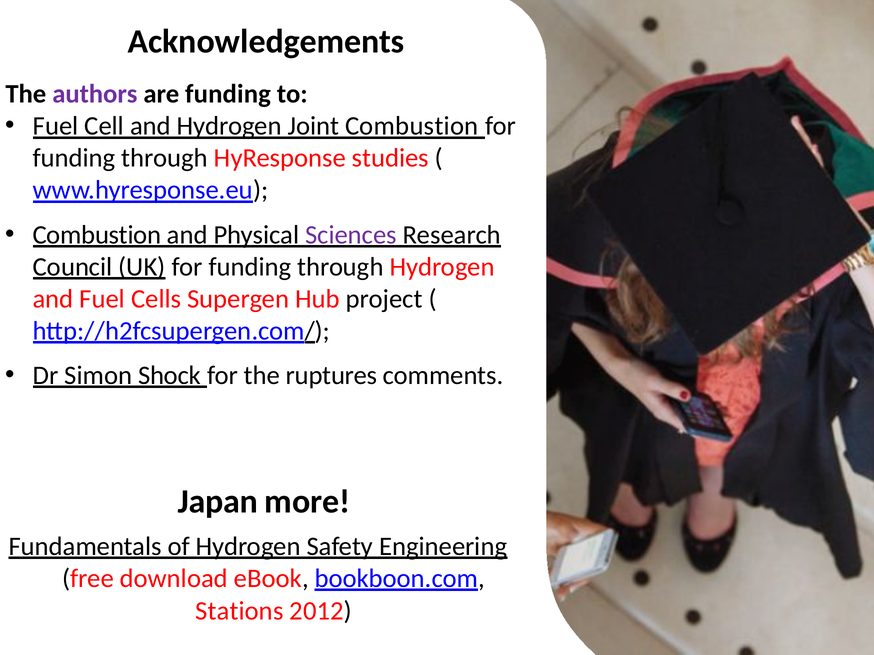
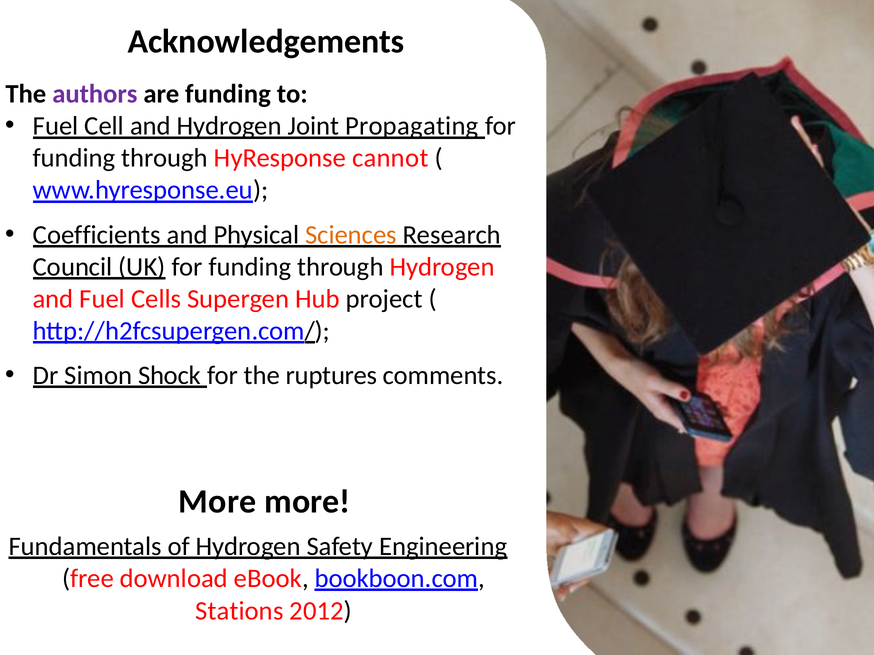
Joint Combustion: Combustion -> Propagating (412, 126)
studies: studies -> cannot (390, 158)
Combustion: Combustion -> Coefficients (97, 235)
Sciences colour: purple -> orange (351, 235)
Japan: Japan -> More (217, 502)
